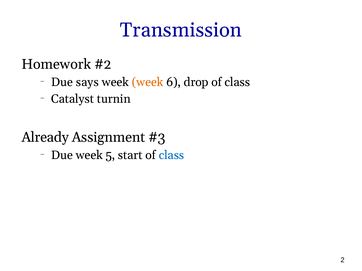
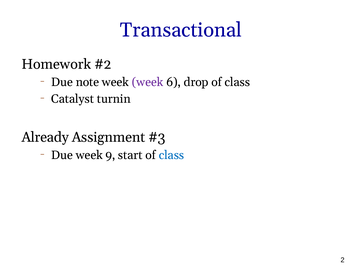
Transmission: Transmission -> Transactional (181, 30)
says: says -> note (87, 82)
week colour: orange -> purple (148, 82)
5: 5 -> 9 (110, 156)
